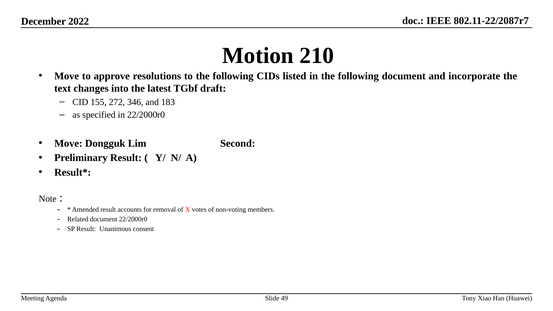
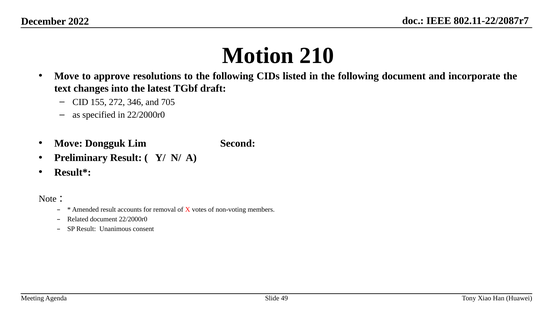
183: 183 -> 705 (168, 102)
